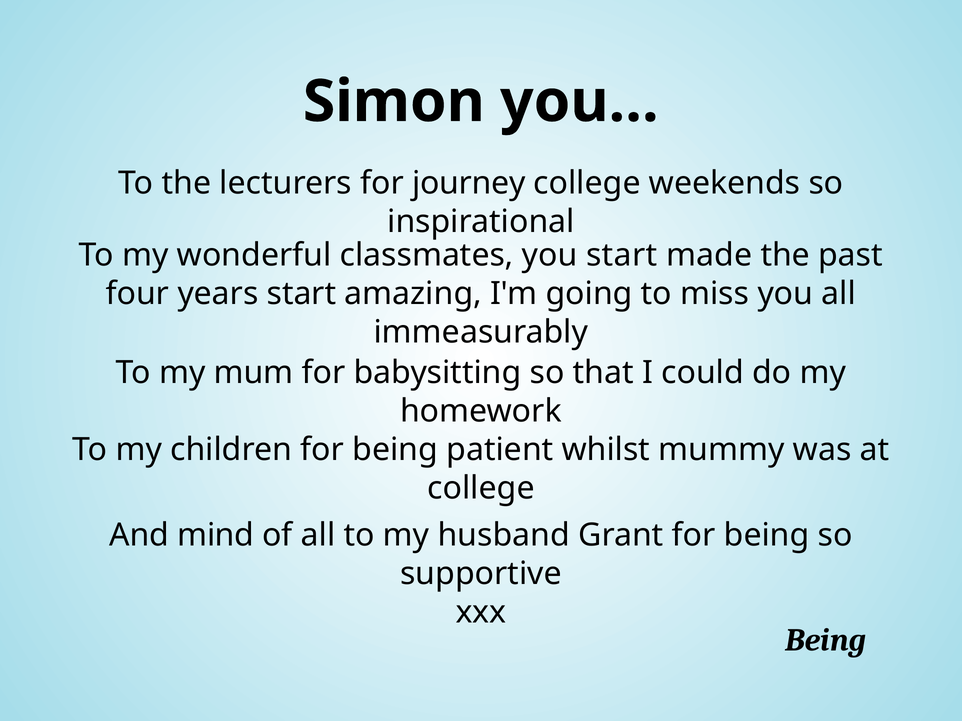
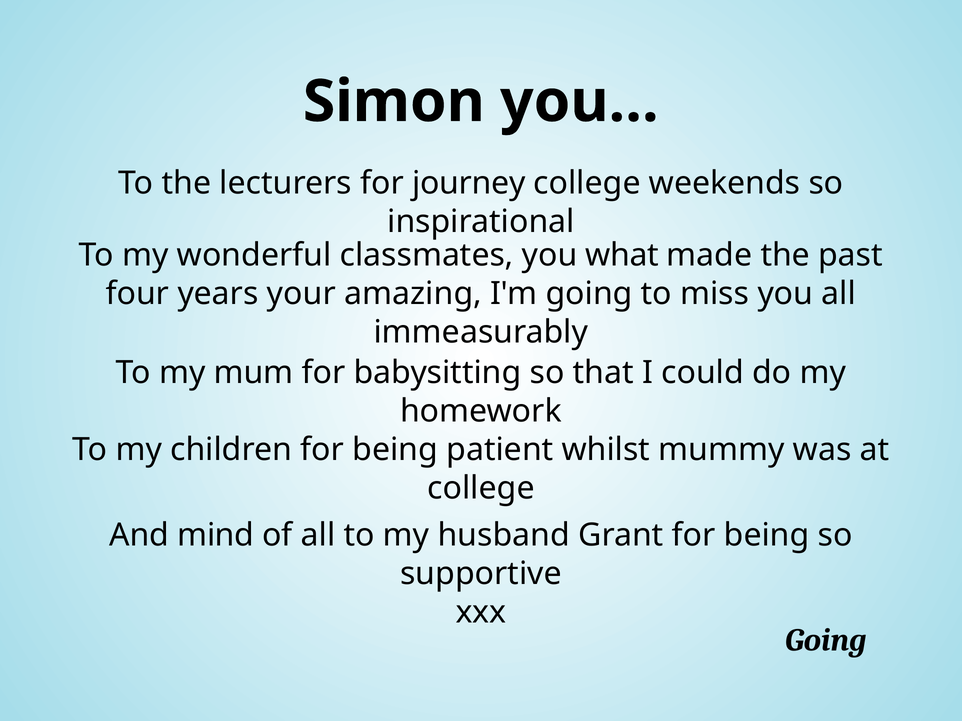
you start: start -> what (622, 255)
years start: start -> your (301, 294)
Being: Being -> Going (826, 641)
